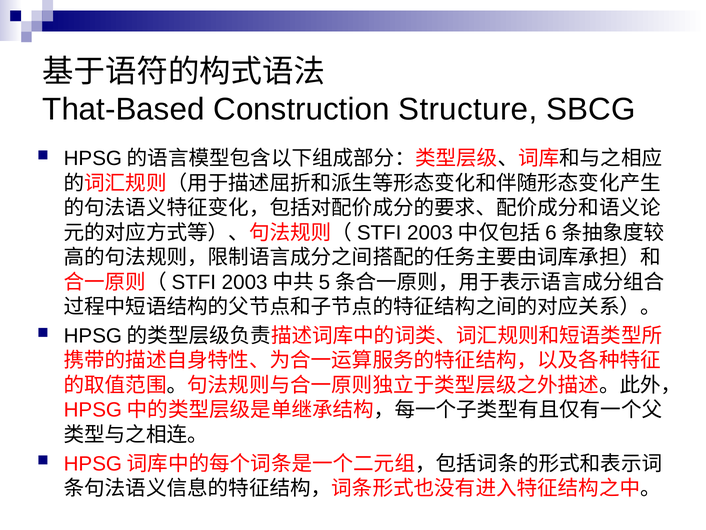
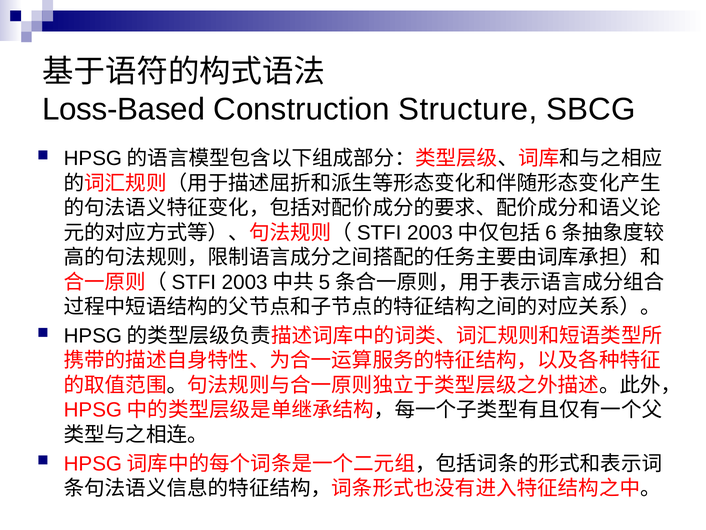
That-Based: That-Based -> Loss-Based (124, 109)
